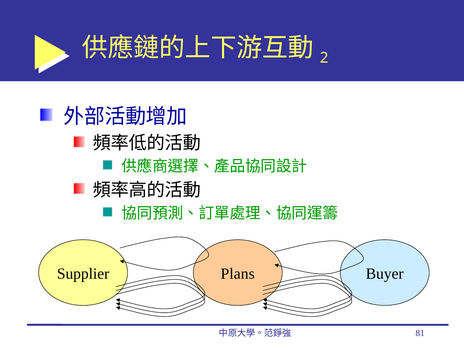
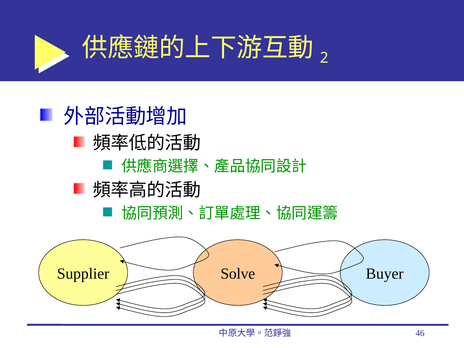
Plans: Plans -> Solve (238, 274)
81: 81 -> 46 (420, 333)
